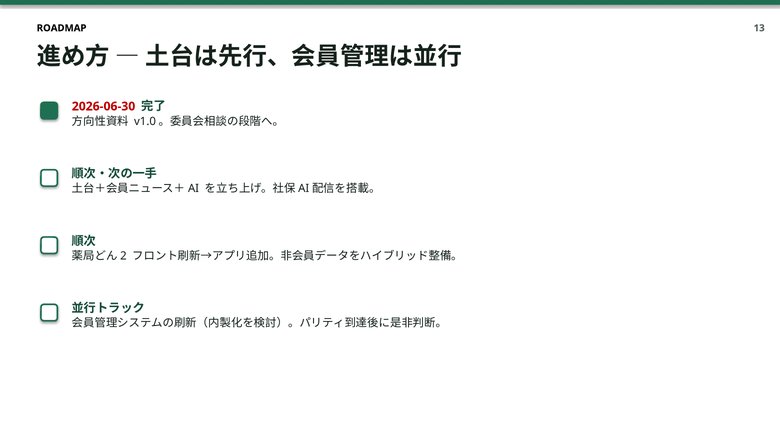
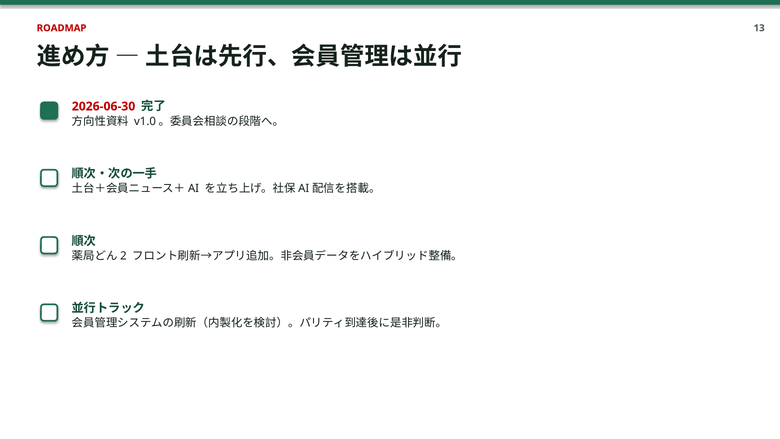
ROADMAP colour: black -> red (62, 28)
